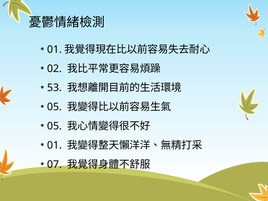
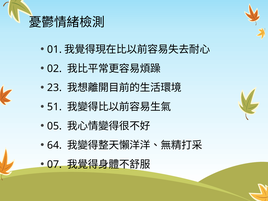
53: 53 -> 23 (55, 88)
05: 05 -> 51 (55, 107)
01: 01 -> 64 (55, 145)
